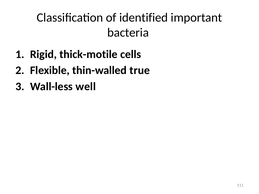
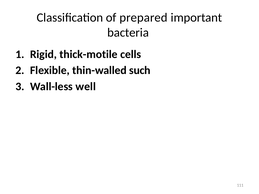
identified: identified -> prepared (143, 18)
true: true -> such (140, 70)
